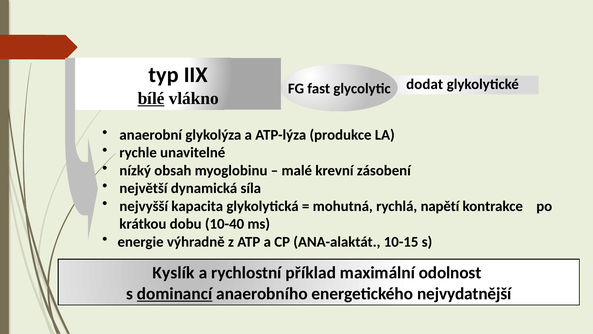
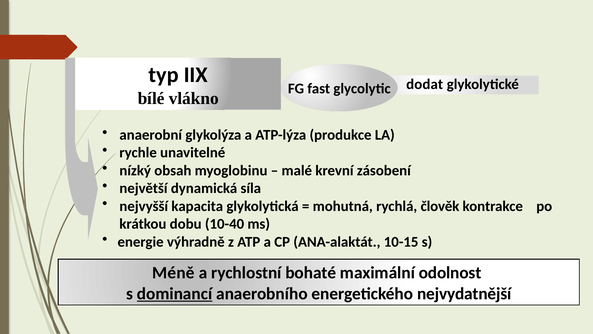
bílé underline: present -> none (151, 98)
napětí: napětí -> člověk (440, 206)
Kyslík: Kyslík -> Méně (173, 273)
příklad: příklad -> bohaté (311, 273)
